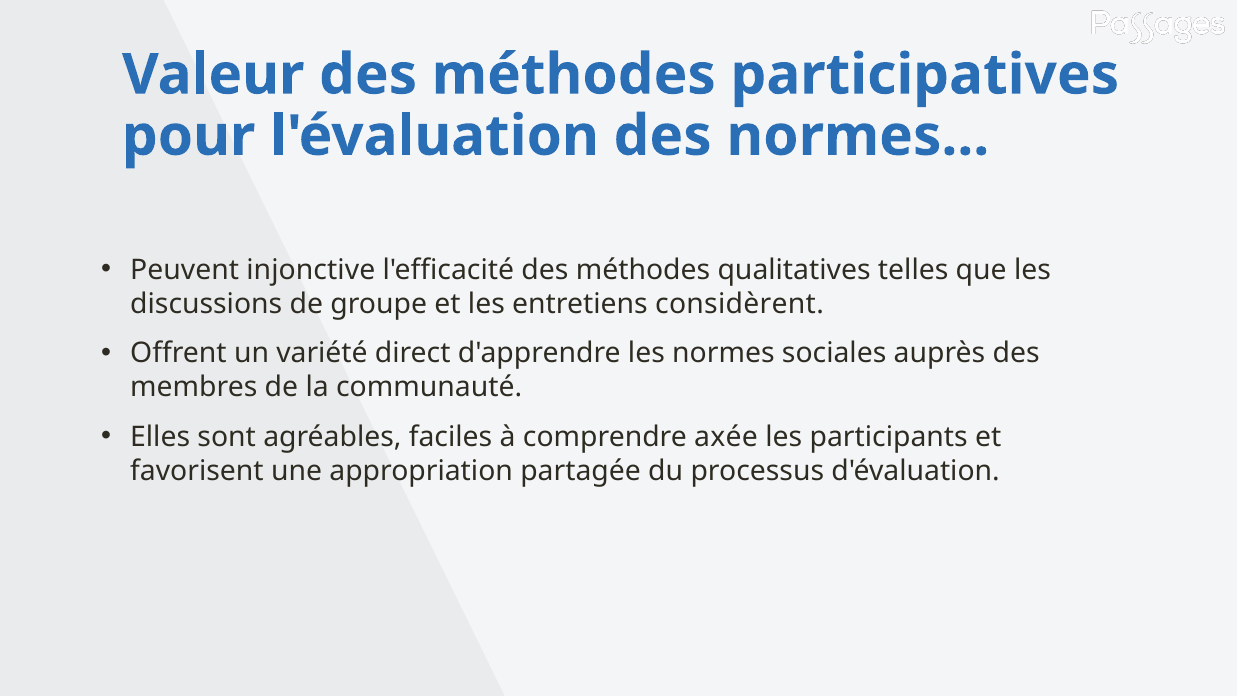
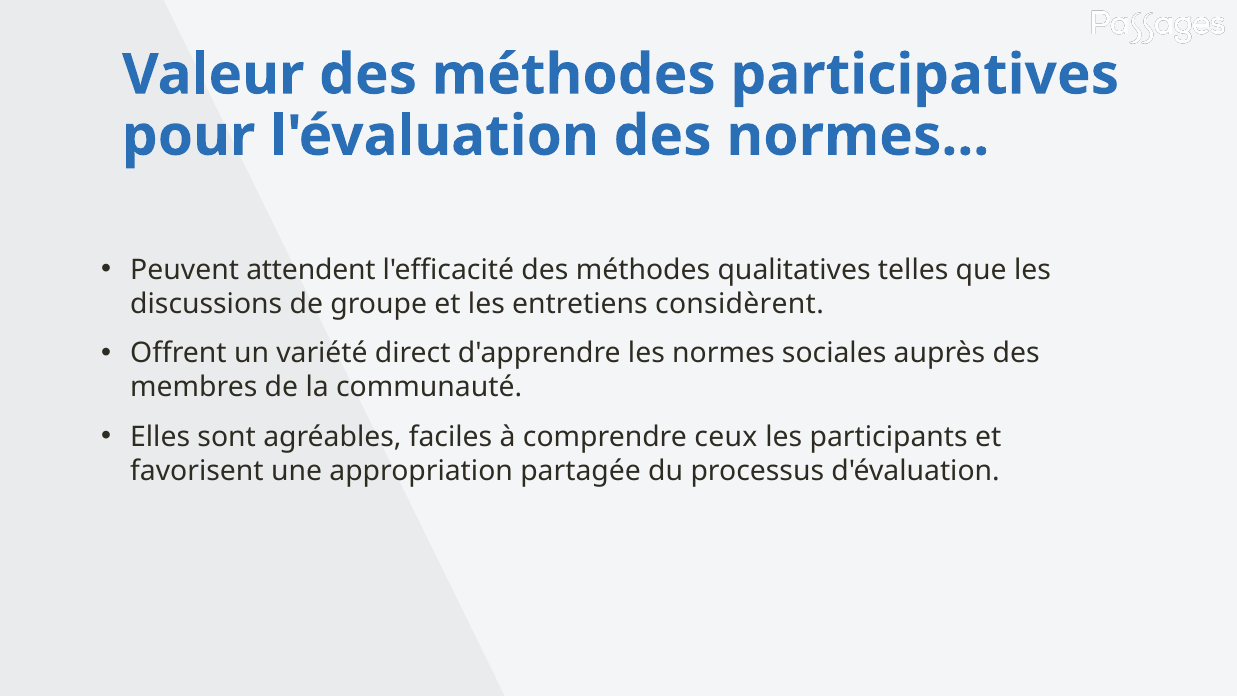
injonctive: injonctive -> attendent (311, 270)
axée: axée -> ceux (726, 437)
